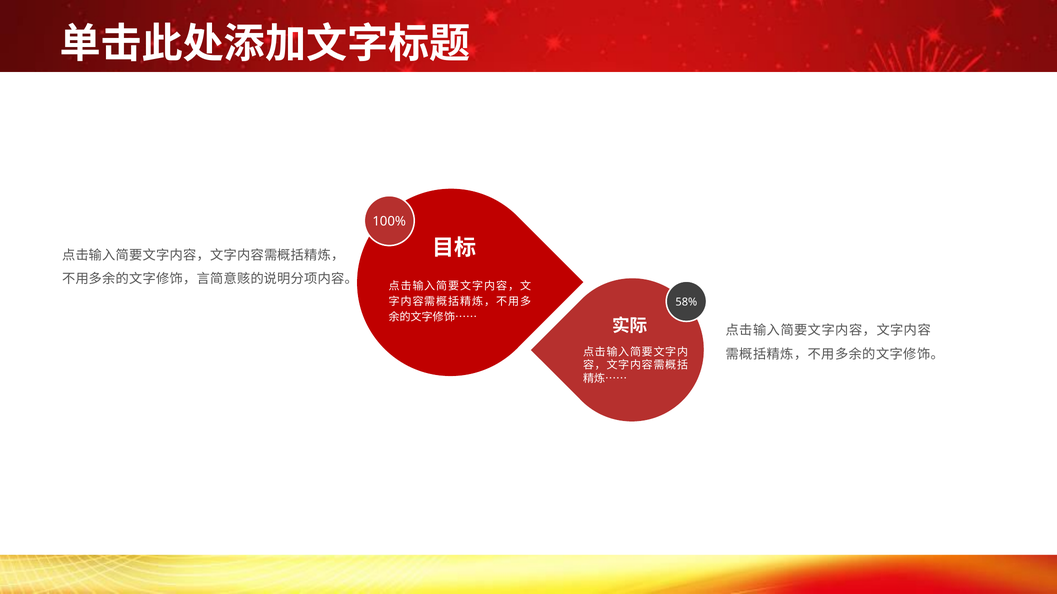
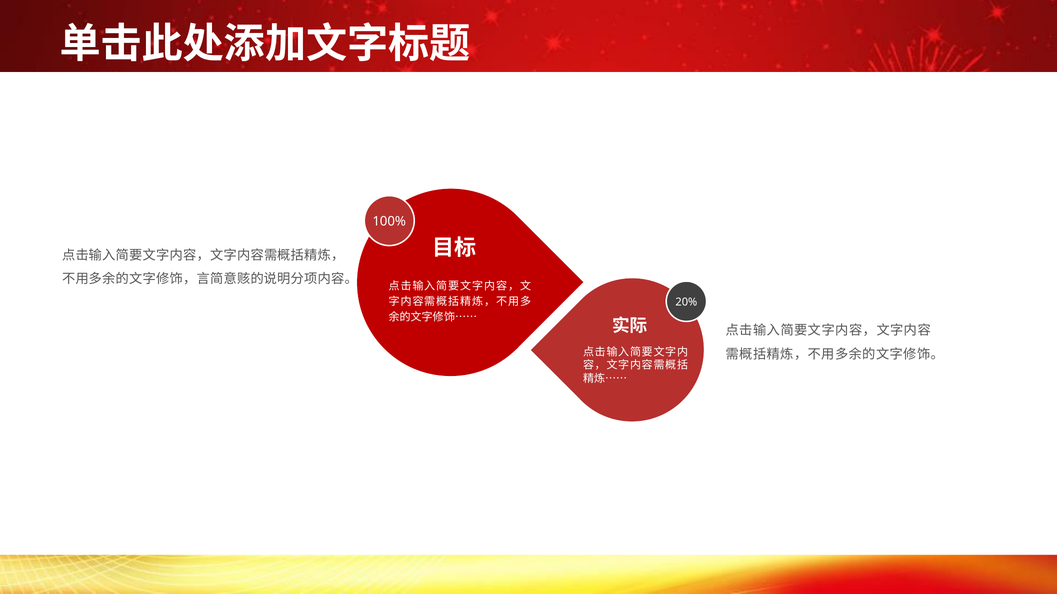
58%: 58% -> 20% (686, 302)
